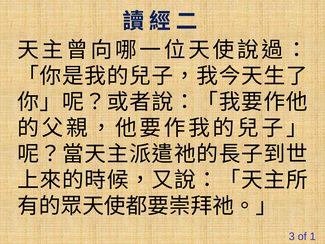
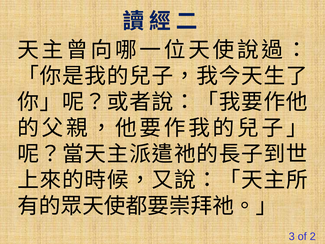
1: 1 -> 2 (313, 236)
